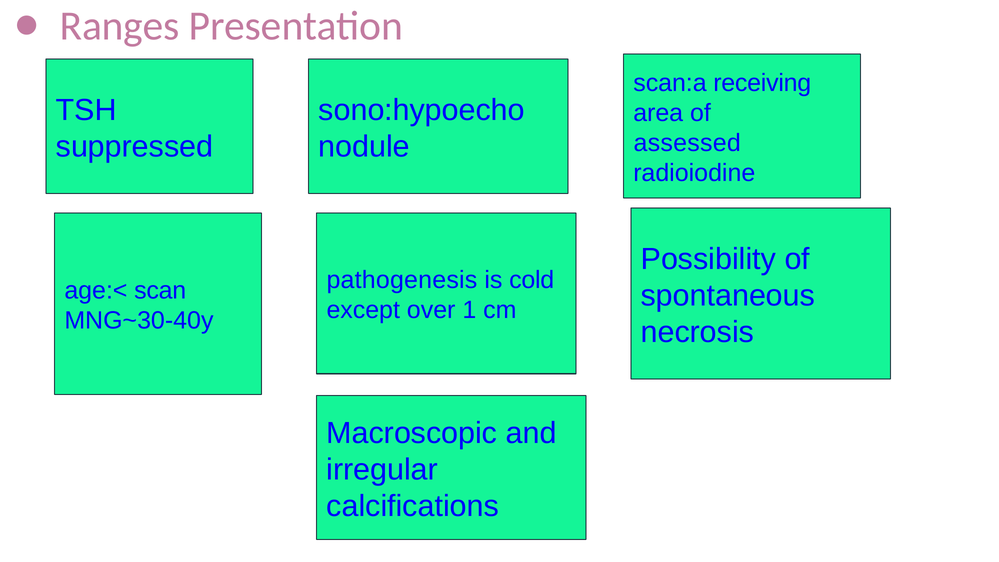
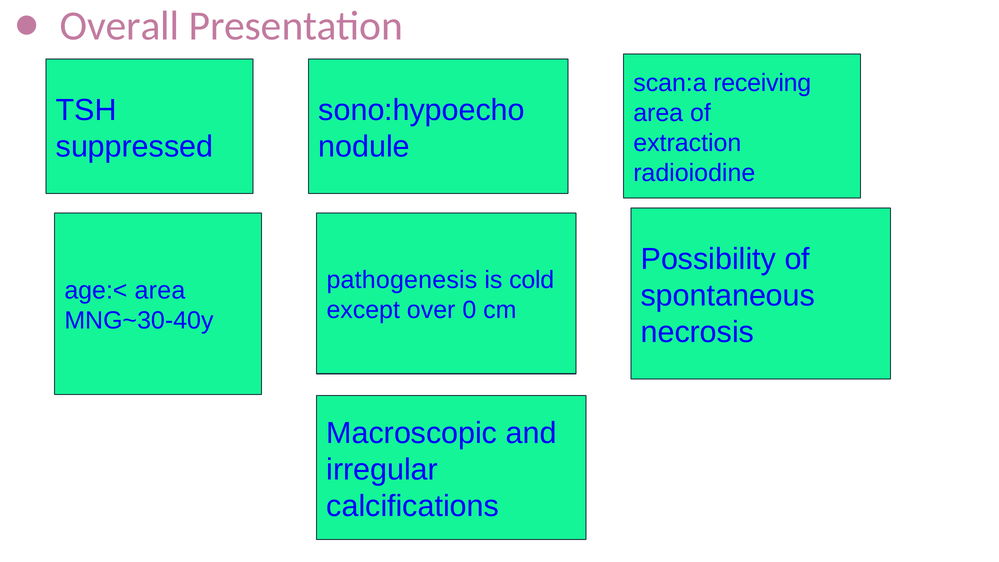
Ranges: Ranges -> Overall (120, 26)
assessed: assessed -> extraction (687, 143)
age:< scan: scan -> area (160, 290)
1: 1 -> 0 (469, 310)
